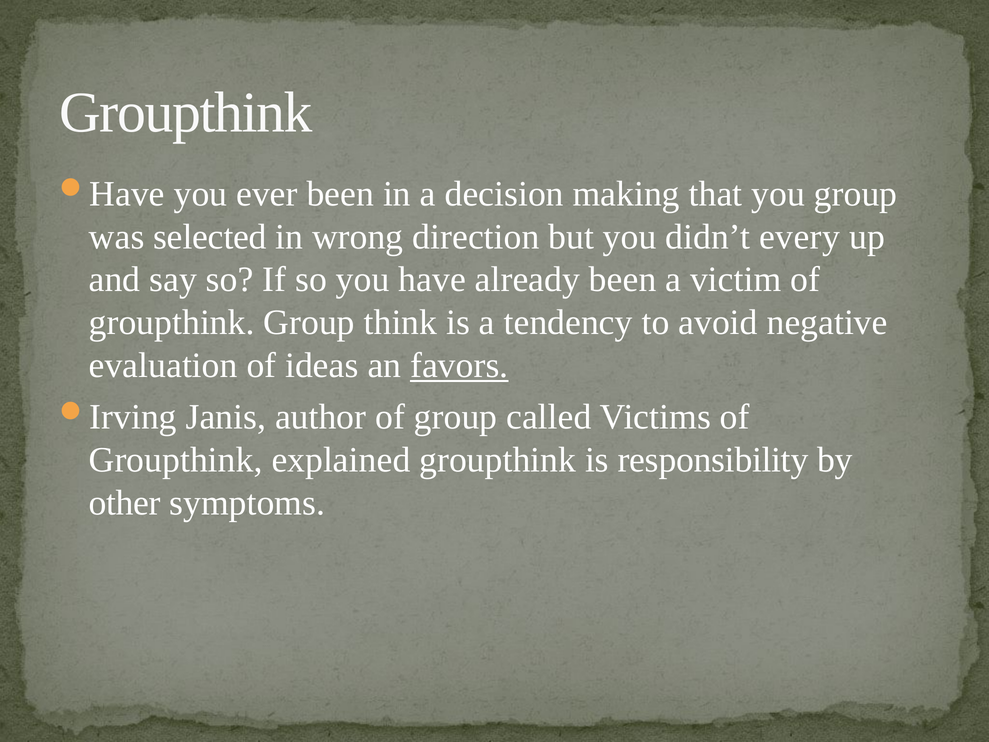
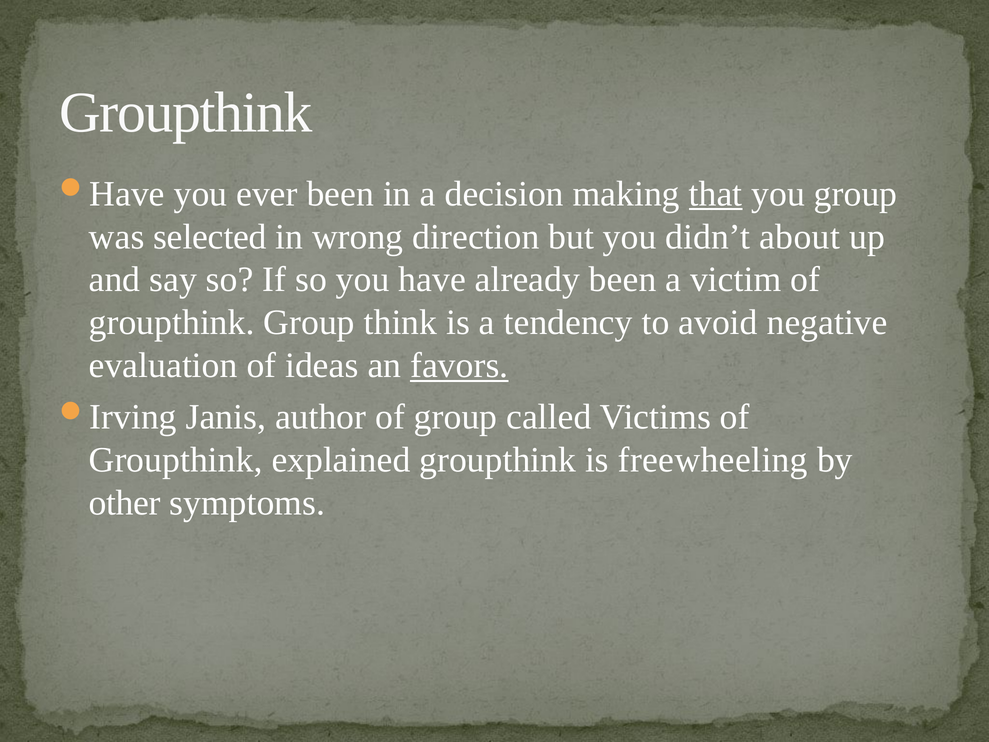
that underline: none -> present (716, 194)
every: every -> about (800, 237)
responsibility: responsibility -> freewheeling (713, 460)
